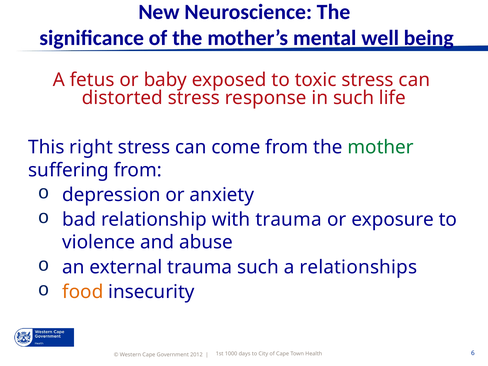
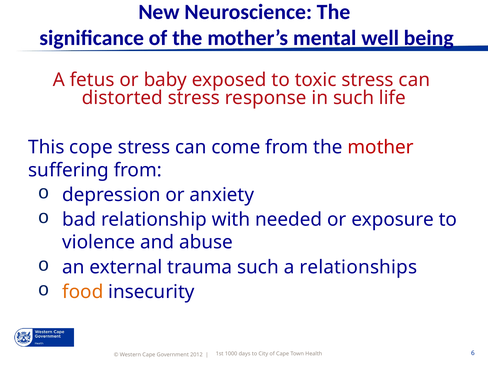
right: right -> cope (91, 147)
mother colour: green -> red (381, 147)
with trauma: trauma -> needed (289, 220)
